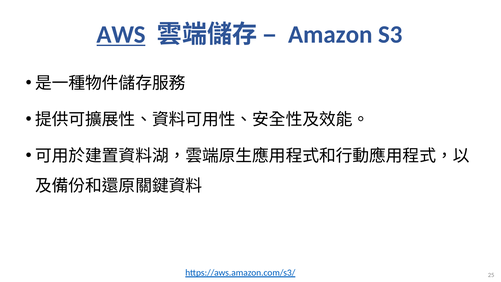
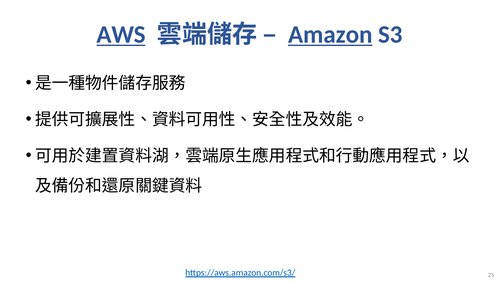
Amazon underline: none -> present (330, 35)
